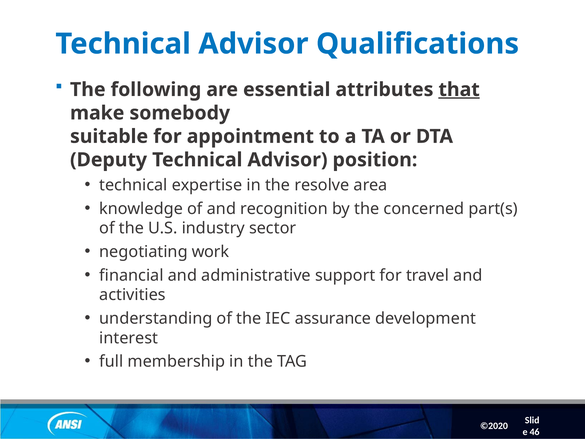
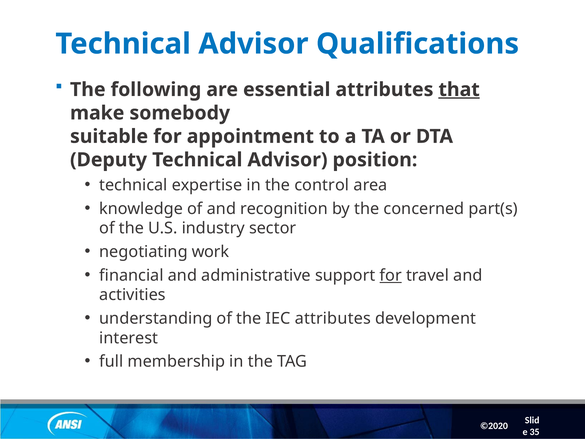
resolve: resolve -> control (322, 185)
for underline: none -> present (391, 275)
IEC assurance: assurance -> attributes (333, 318)
46: 46 -> 35 (535, 432)
